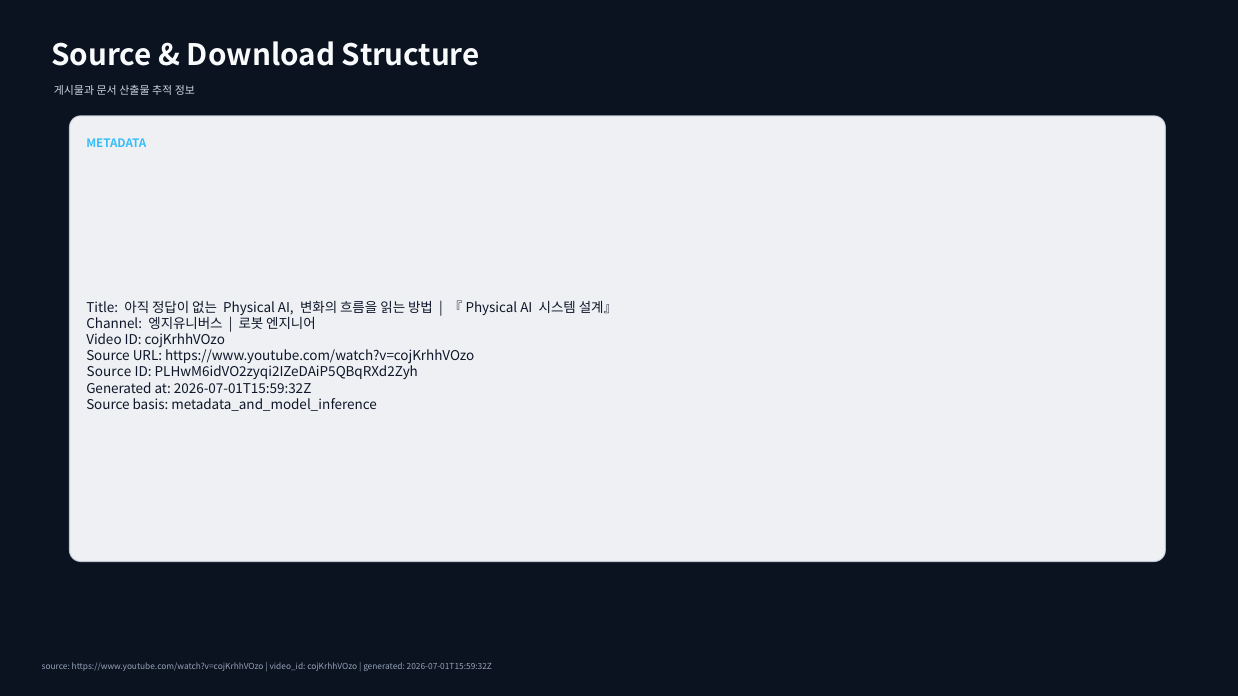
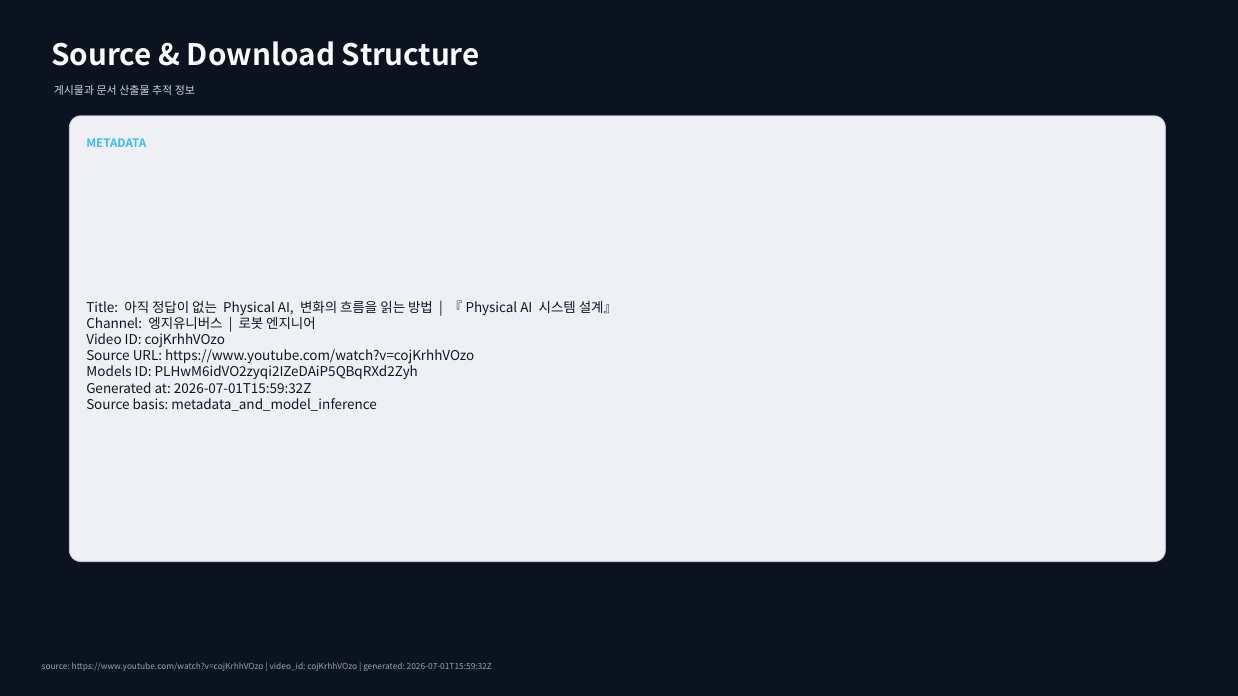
Source: Source -> Models (109, 373)
